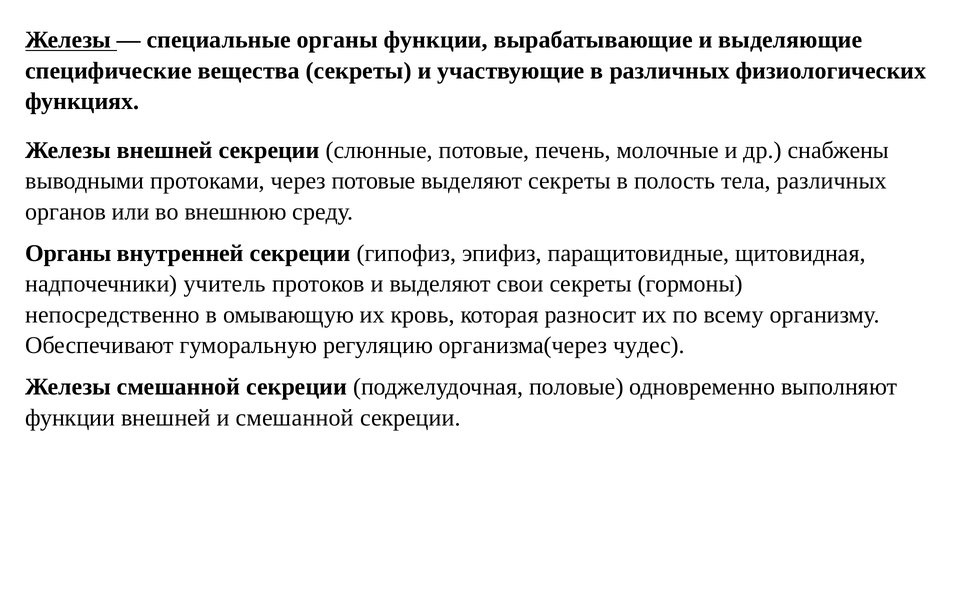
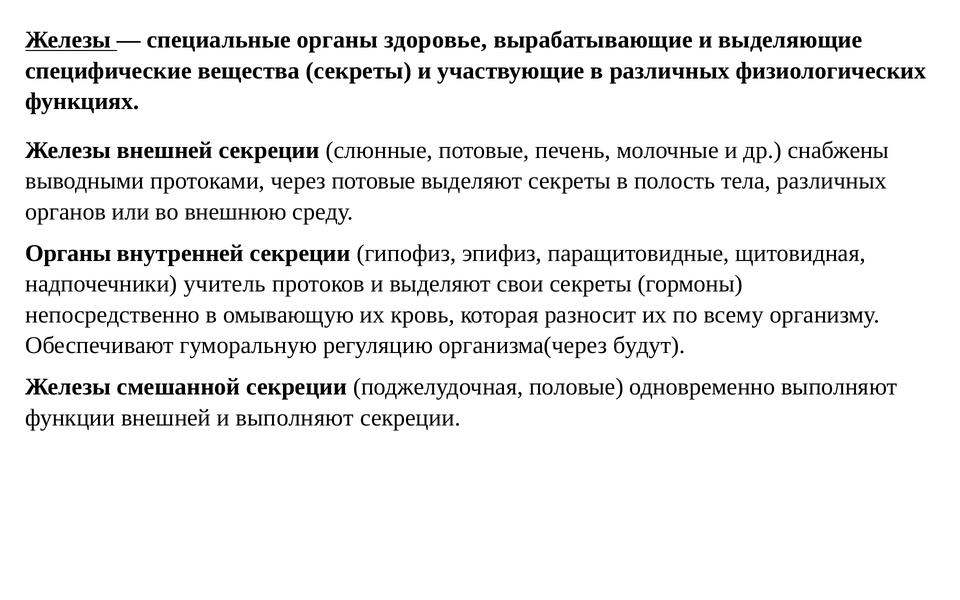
органы функции: функции -> здоровье (436, 40)
чудес: чудес -> будут (649, 346)
и смешанной: смешанной -> выполняют (295, 418)
